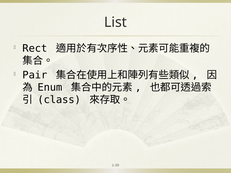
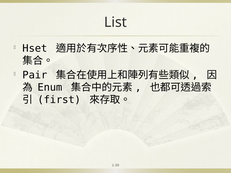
Rect: Rect -> Hset (35, 48)
class: class -> first (59, 100)
